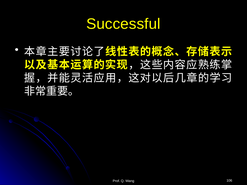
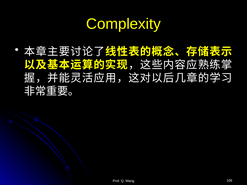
Successful: Successful -> Complexity (123, 24)
